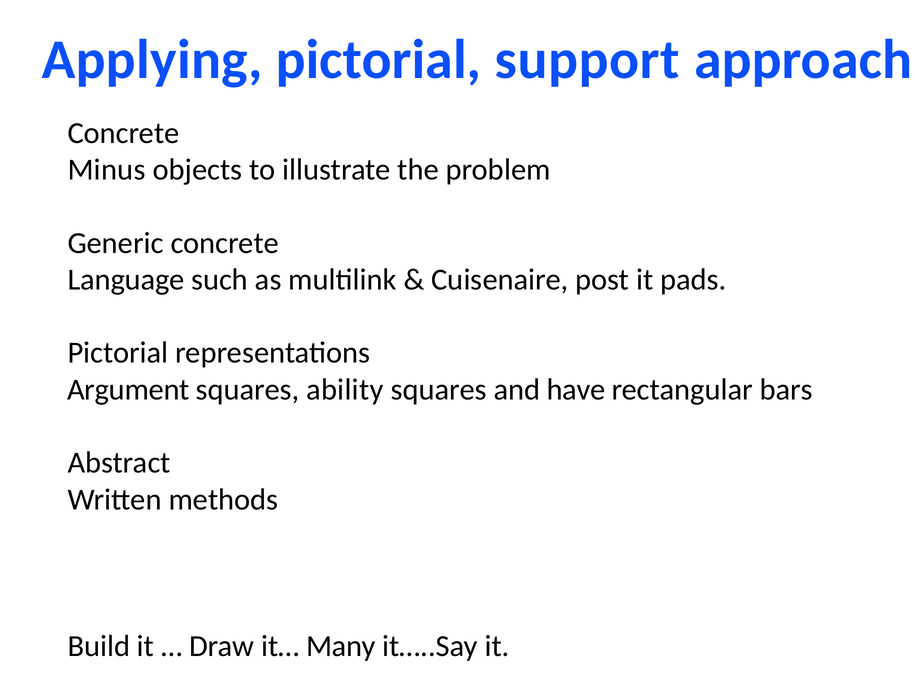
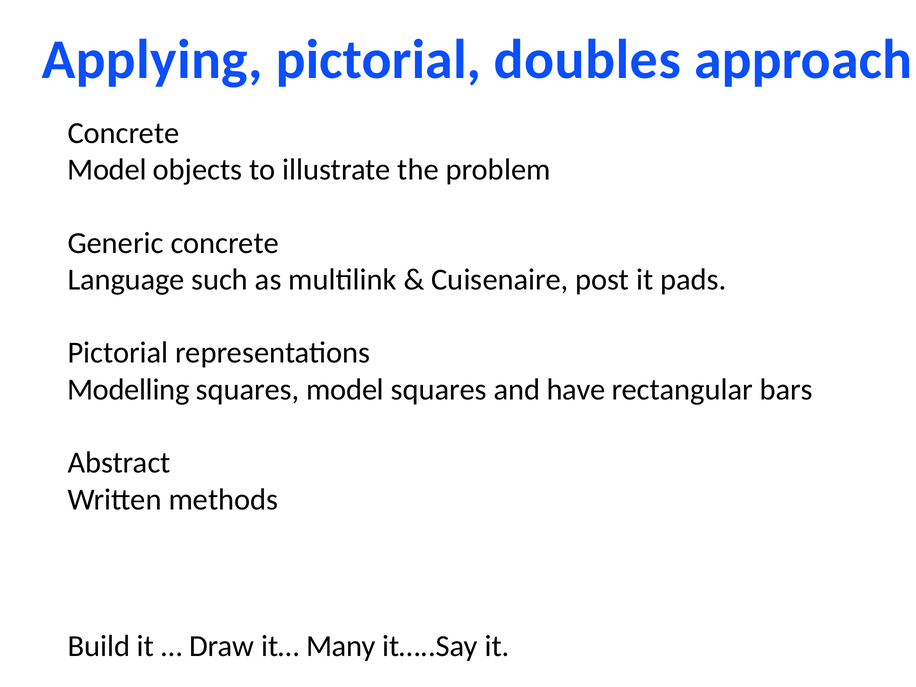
support: support -> doubles (587, 60)
Minus: Minus -> Model (107, 170)
Argument: Argument -> Modelling (128, 390)
squares ability: ability -> model (345, 390)
